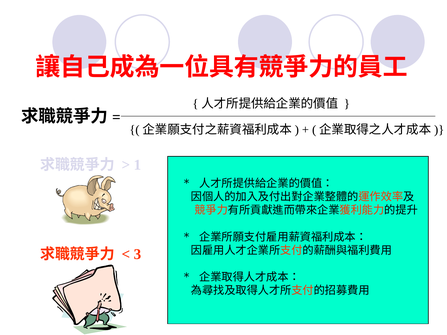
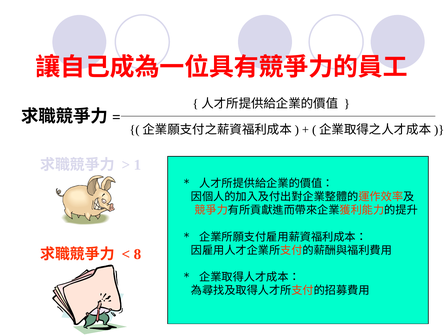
3: 3 -> 8 (137, 254)
